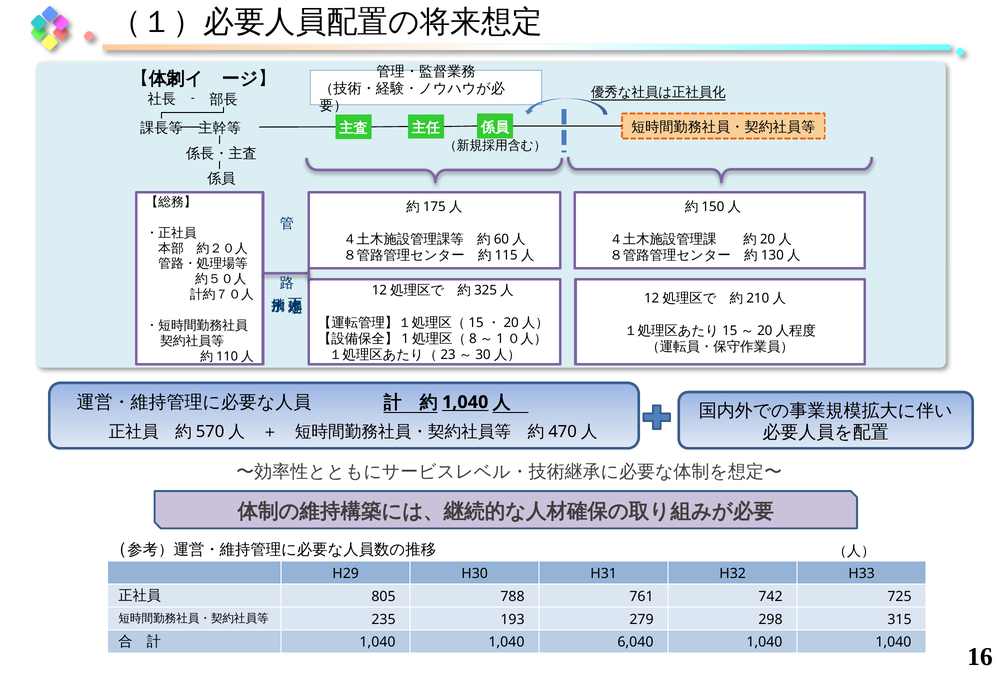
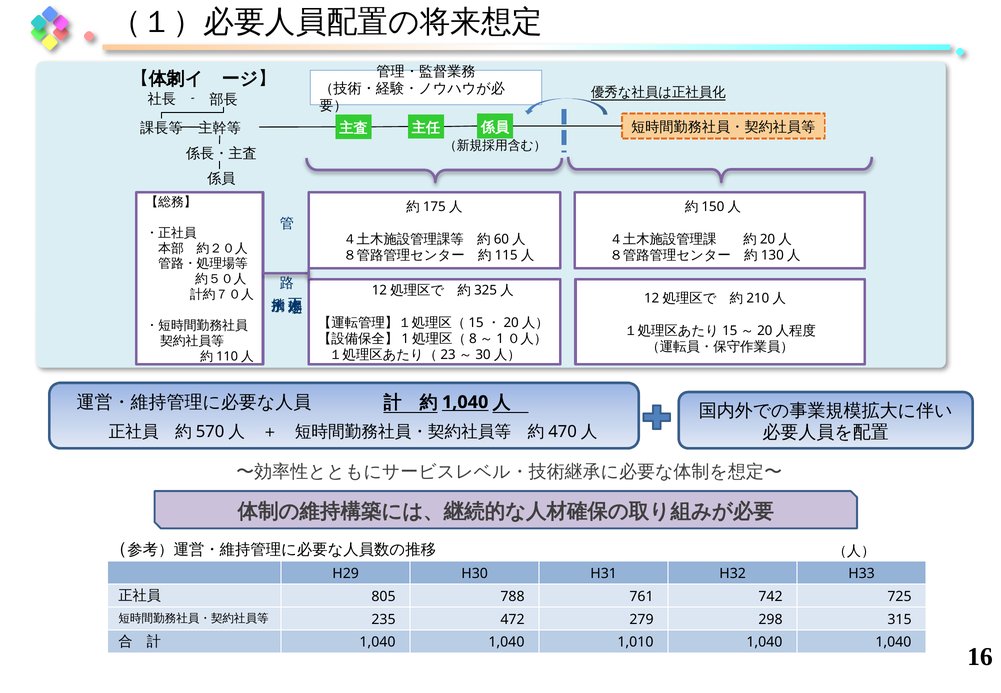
193: 193 -> 472 (513, 619)
6,040: 6,040 -> 1,010 (635, 642)
